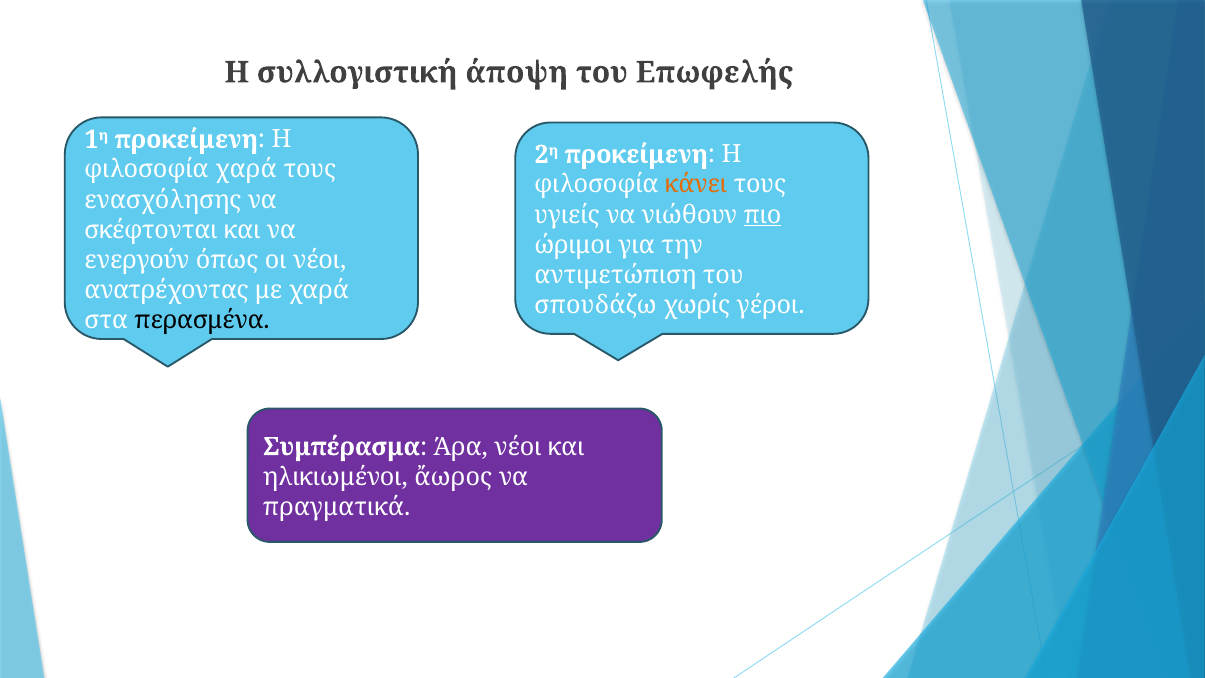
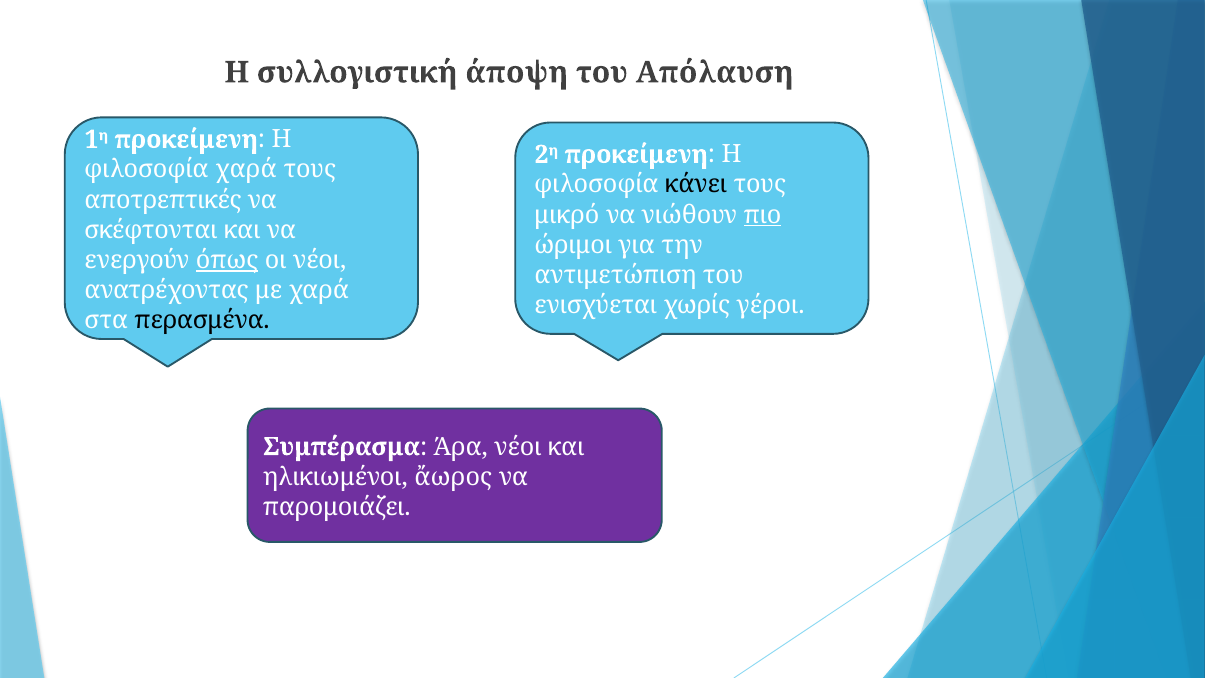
Επωφελής: Επωφελής -> Απόλαυση (715, 72)
κάνει colour: orange -> black (696, 185)
ενασχόλησης: ενασχόλησης -> αποτρεπτικές (163, 200)
υγιείς: υγιείς -> μικρό (567, 215)
όπως underline: none -> present (227, 260)
σπουδάζω: σπουδάζω -> ενισχύεται (596, 305)
πραγματικά: πραγματικά -> παρομοιάζει (337, 507)
